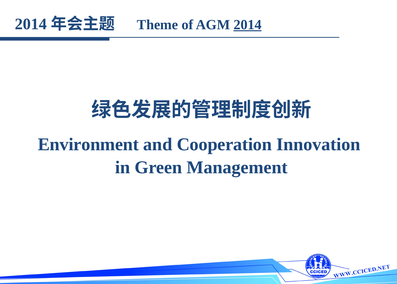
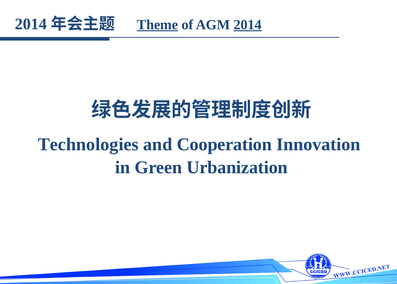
Theme underline: none -> present (158, 25)
Environment: Environment -> Technologies (88, 144)
Management: Management -> Urbanization (237, 167)
